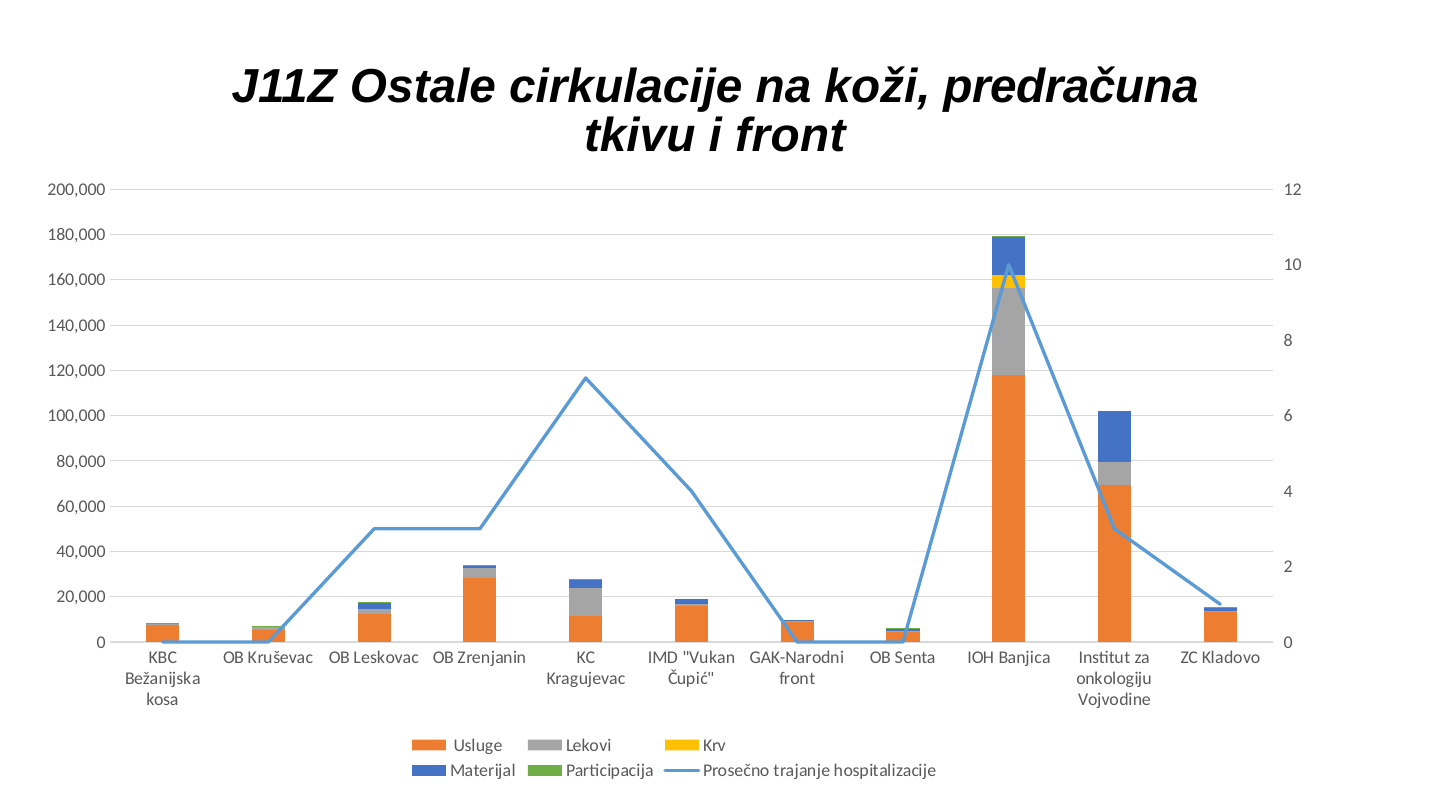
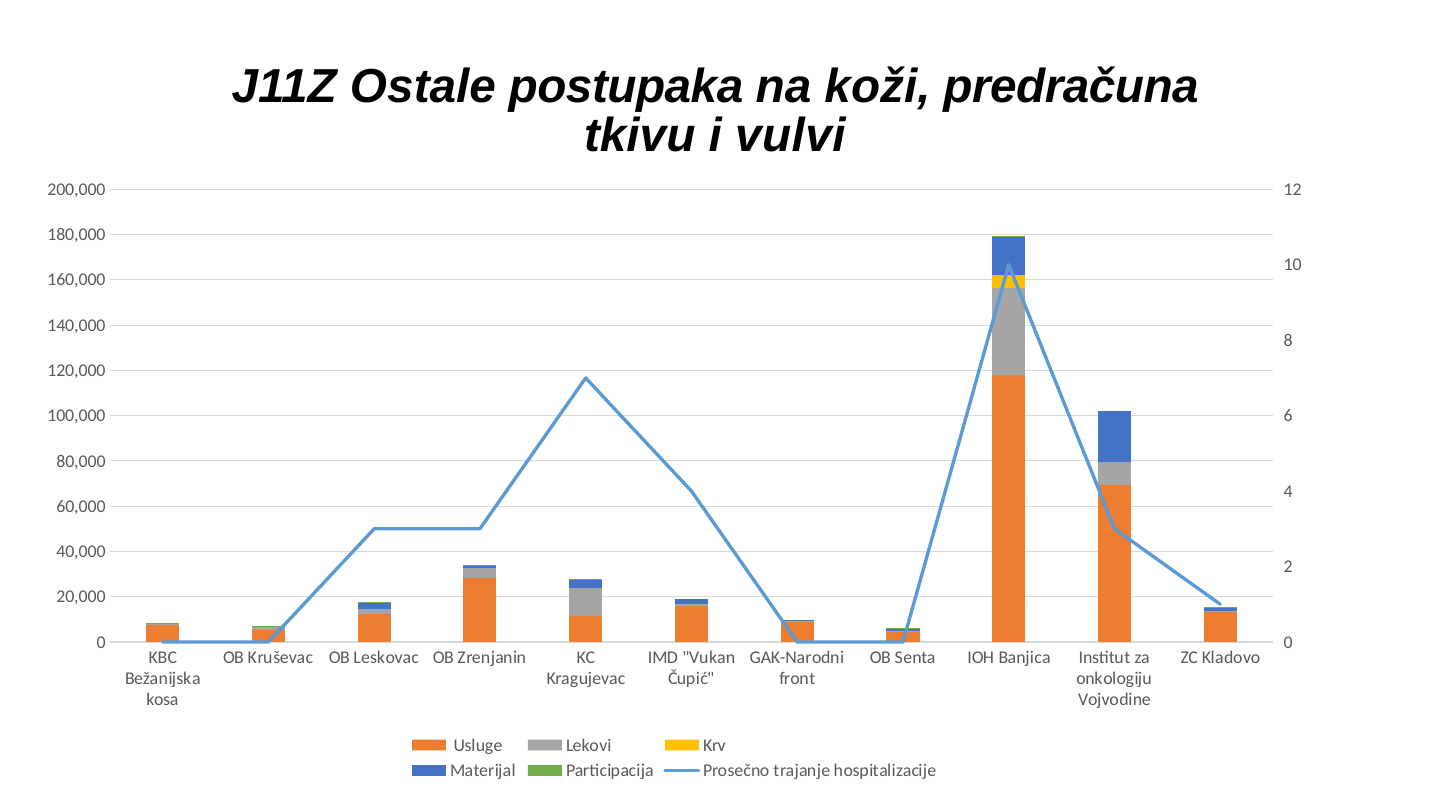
cirkulacije: cirkulacije -> postupaka (626, 87)
i front: front -> vulvi (790, 135)
